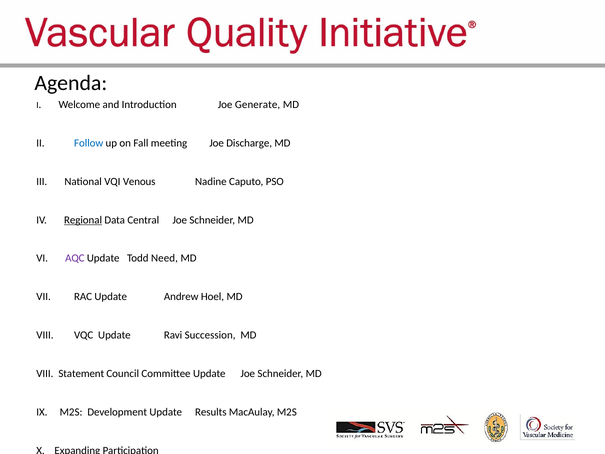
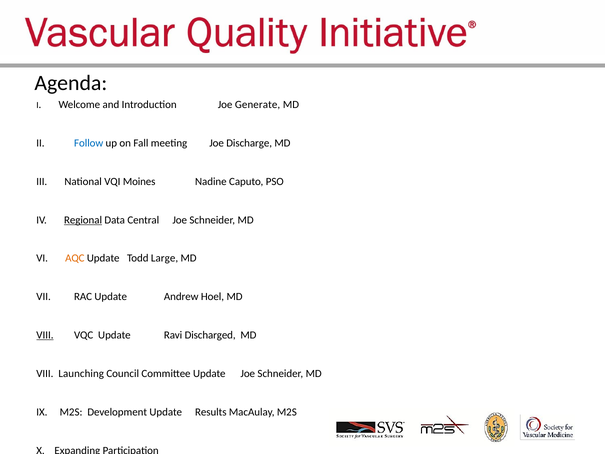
Venous: Venous -> Moines (139, 181)
AQC colour: purple -> orange (75, 258)
Need: Need -> Large (165, 258)
VIII underline: none -> present (45, 335)
Succession: Succession -> Discharged (210, 335)
Statement: Statement -> Launching (81, 373)
